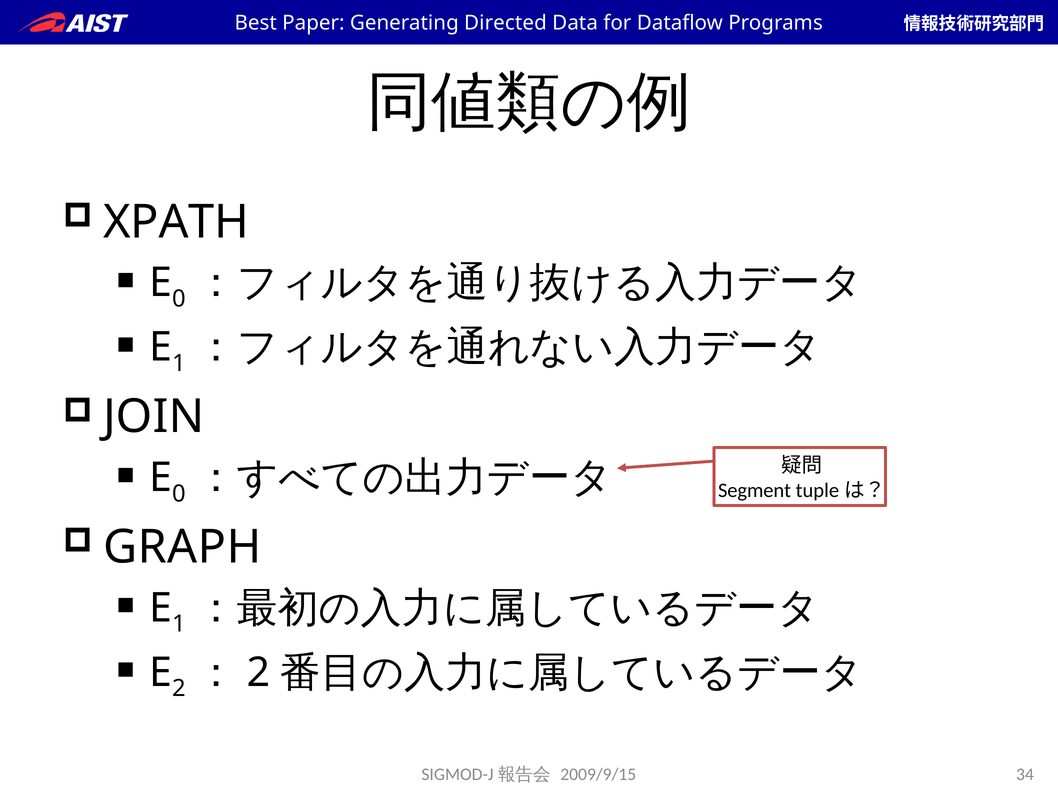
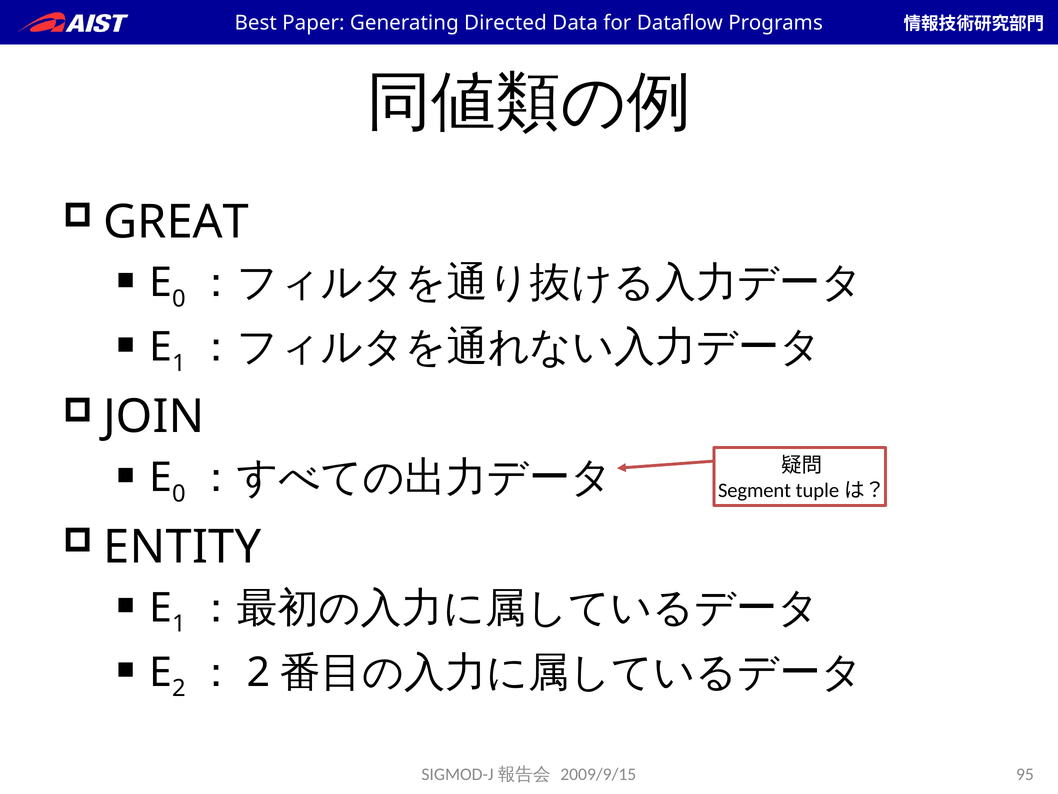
XPATH: XPATH -> GREAT (176, 222)
GRAPH: GRAPH -> ENTITY (182, 547)
34: 34 -> 95 (1025, 774)
